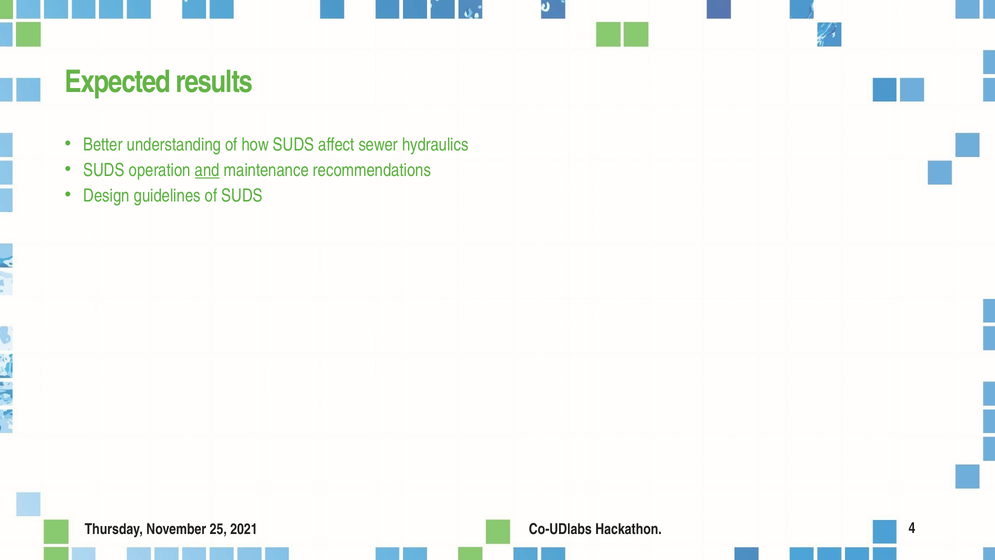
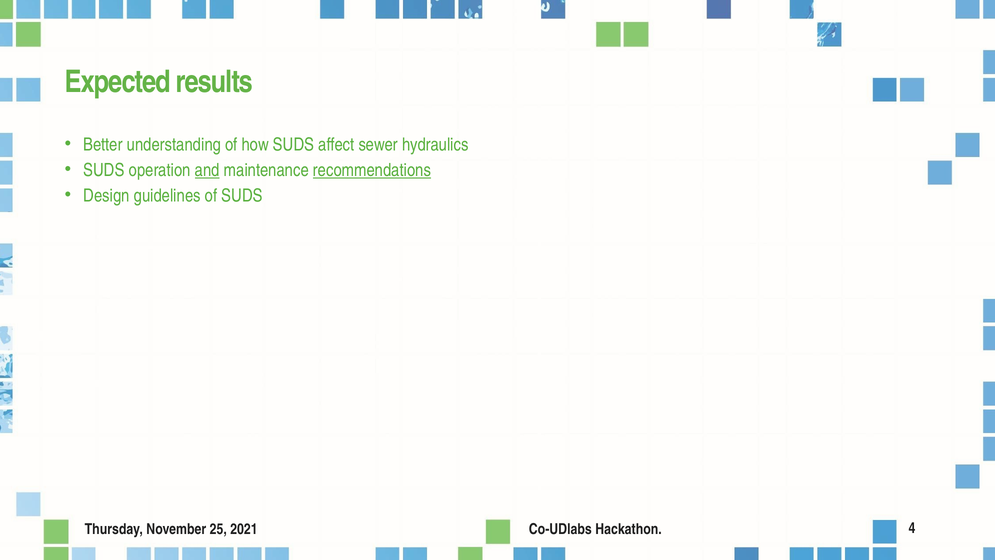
recommendations underline: none -> present (372, 170)
